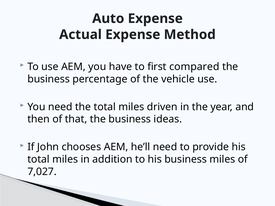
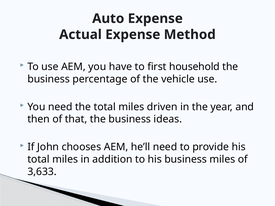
compared: compared -> household (194, 67)
7,027: 7,027 -> 3,633 (42, 172)
